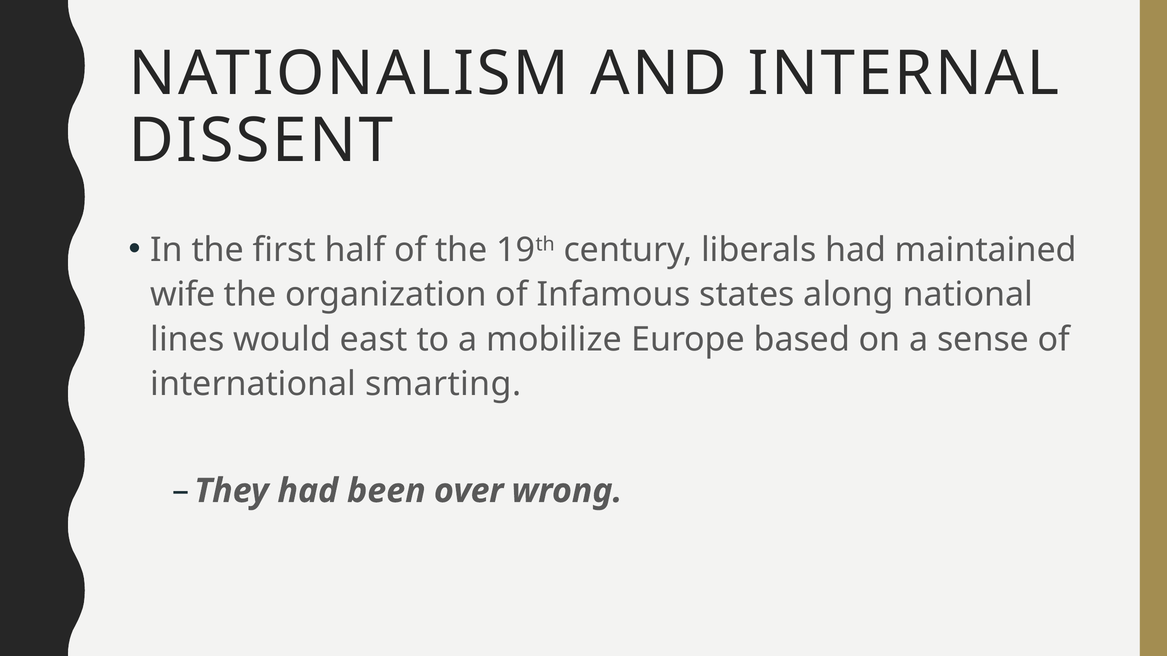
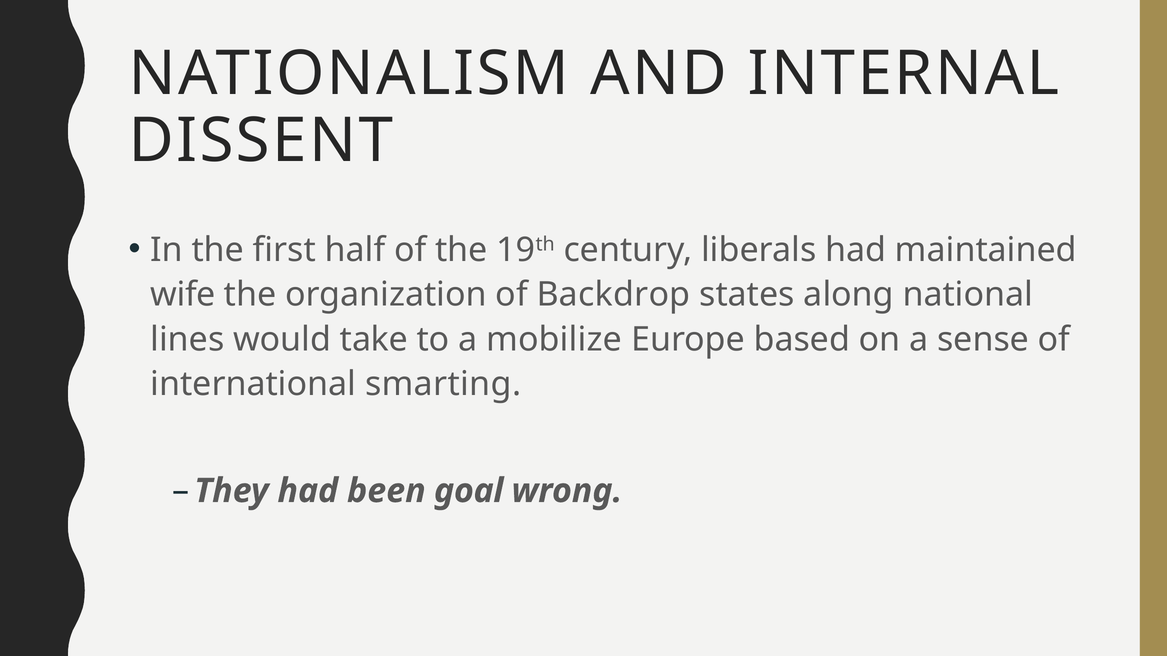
Infamous: Infamous -> Backdrop (613, 295)
east: east -> take (374, 340)
over: over -> goal (469, 491)
